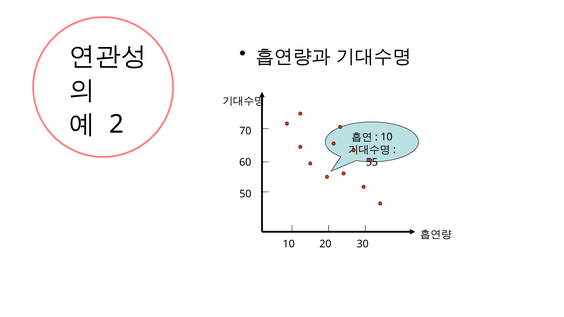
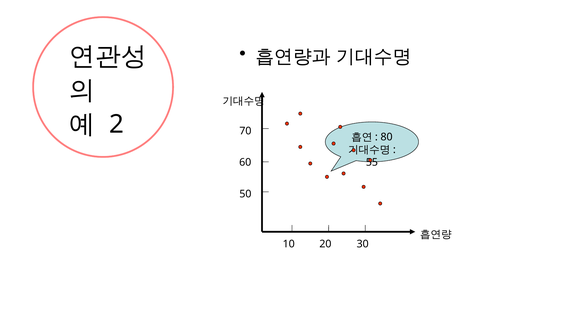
10: 10 -> 80 (387, 137)
